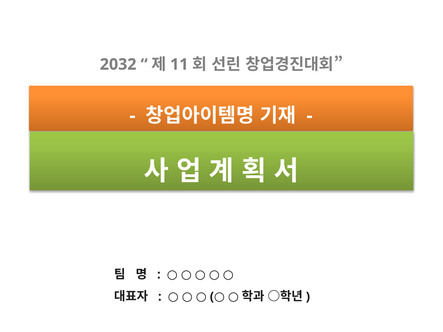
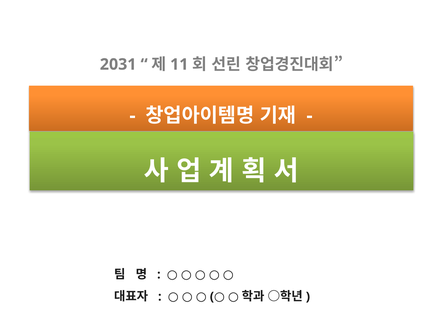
2032: 2032 -> 2031 (118, 64)
